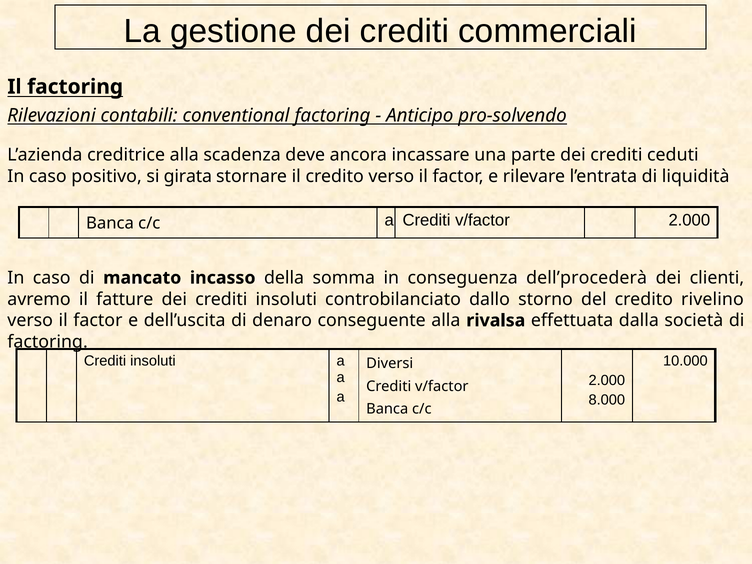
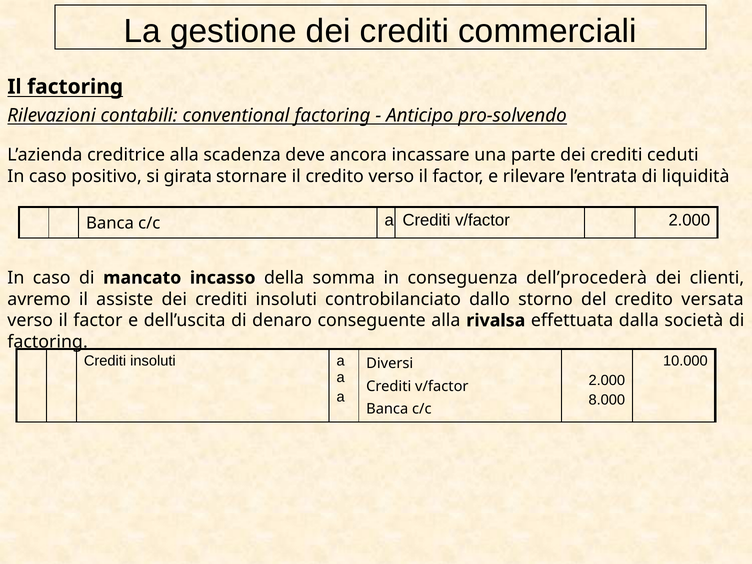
fatture: fatture -> assiste (125, 299)
rivelino: rivelino -> versata (712, 299)
